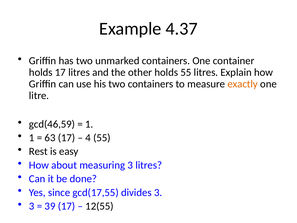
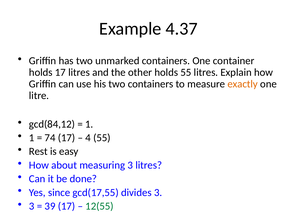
gcd(46,59: gcd(46,59 -> gcd(84,12 (52, 124)
63: 63 -> 74 (50, 138)
12(55 colour: black -> green (100, 206)
